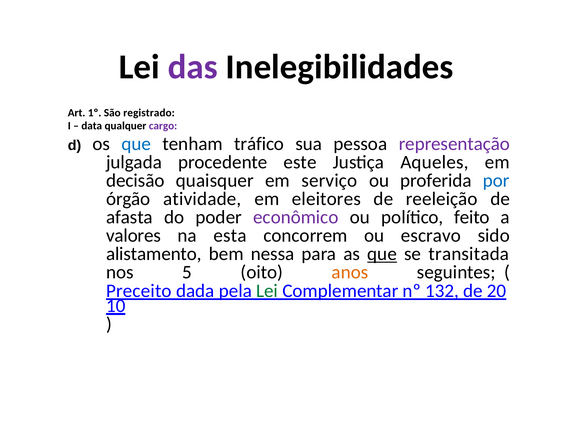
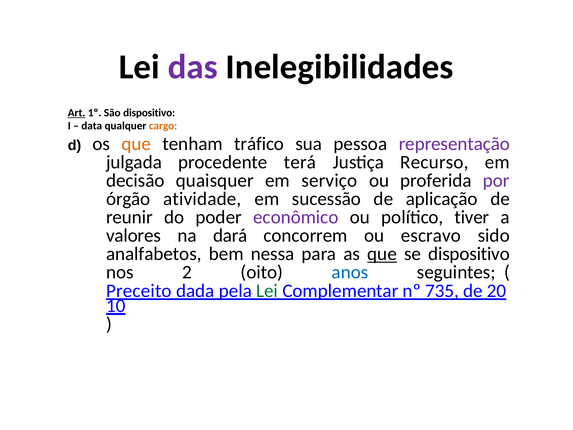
Art underline: none -> present (77, 113)
São registrado: registrado -> dispositivo (149, 113)
cargo colour: purple -> orange (163, 126)
que colour: blue -> orange (136, 144)
este: este -> terá (300, 162)
Aqueles: Aqueles -> Recurso (434, 162)
por colour: blue -> purple (496, 180)
eleitores: eleitores -> sucessão (327, 199)
reeleição: reeleição -> aplicação (442, 199)
afasta: afasta -> reunir (129, 217)
feito: feito -> tiver (472, 217)
esta: esta -> dará (230, 235)
alistamento: alistamento -> analfabetos (154, 254)
se transitada: transitada -> dispositivo (469, 254)
5: 5 -> 2 (187, 272)
anos colour: orange -> blue (350, 272)
132: 132 -> 735 (442, 291)
